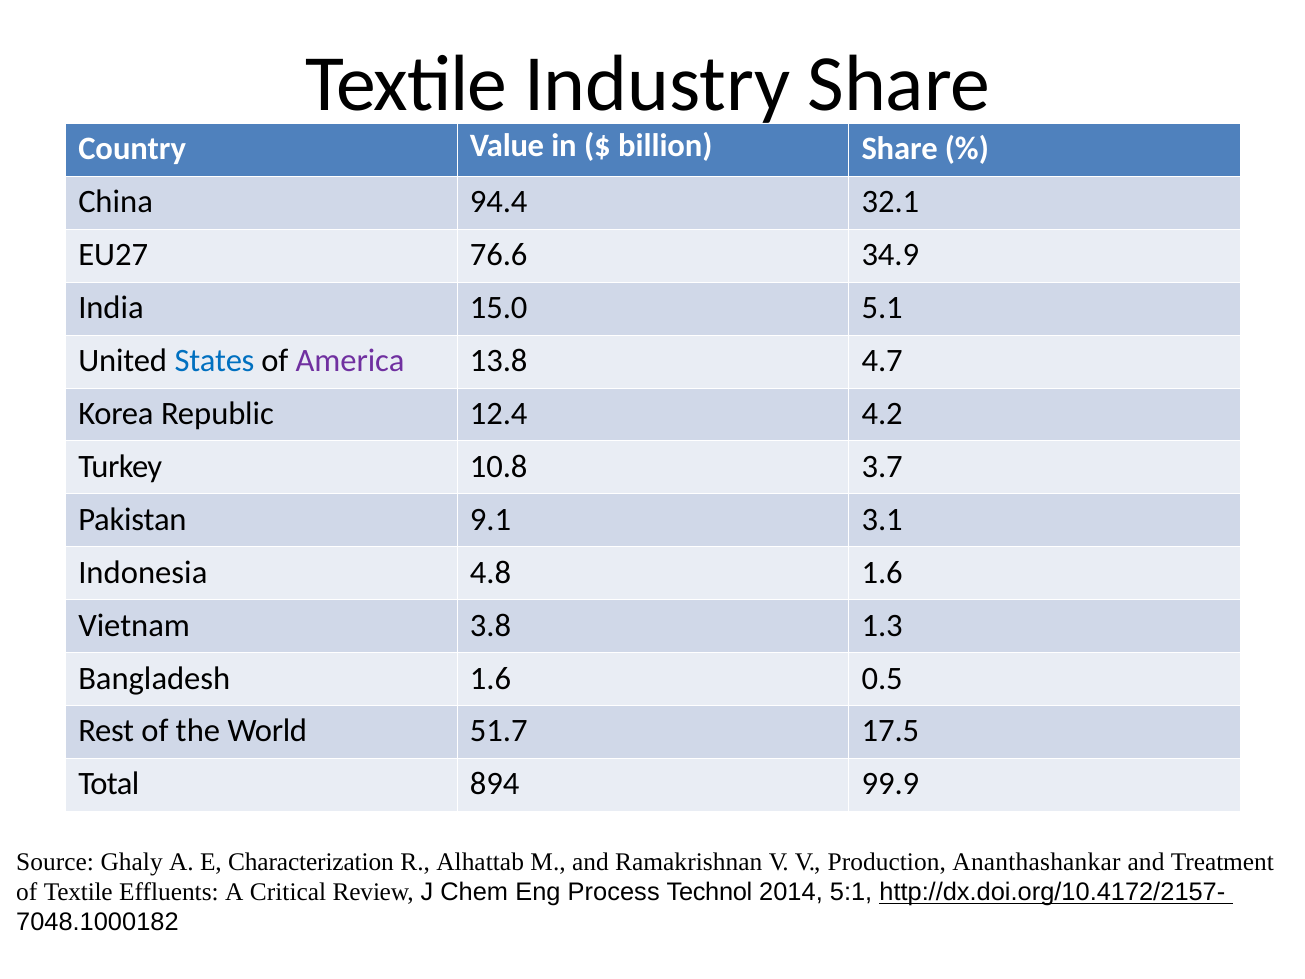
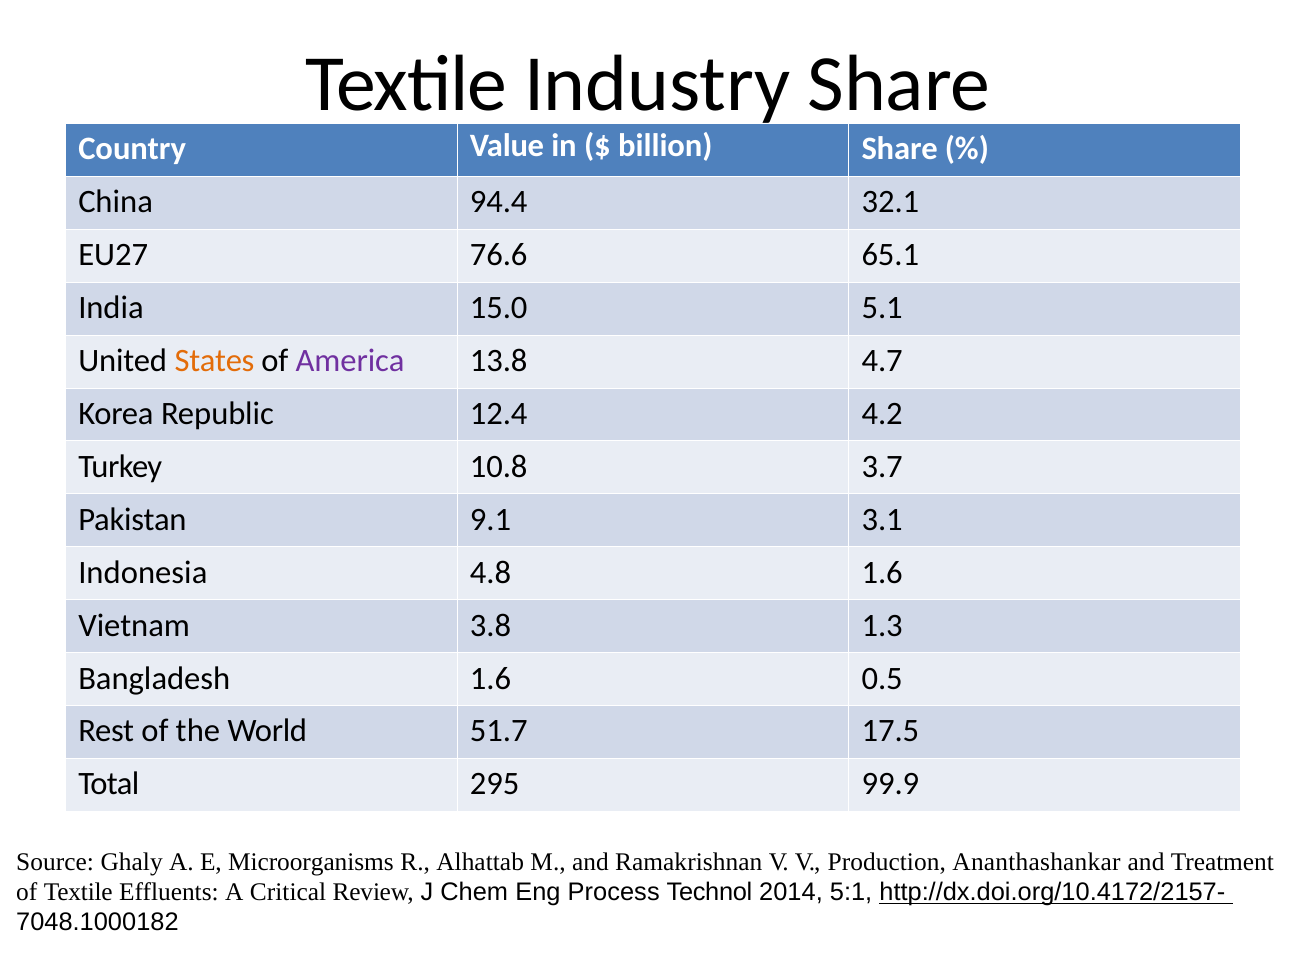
34.9: 34.9 -> 65.1 (890, 255)
States colour: blue -> orange (215, 360)
894: 894 -> 295 (495, 784)
Characterization: Characterization -> Microorganisms (311, 862)
